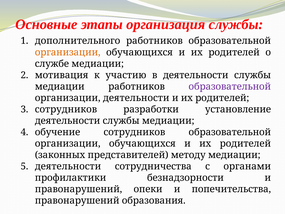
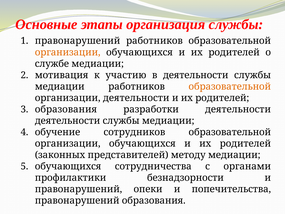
дополнительного: дополнительного -> правонарушений (78, 41)
образовательной colour: purple -> orange (230, 86)
сотрудников: сотрудников -> образования (66, 109)
разработки установление: установление -> деятельности (238, 109)
деятельности: деятельности -> обучающихся (68, 166)
